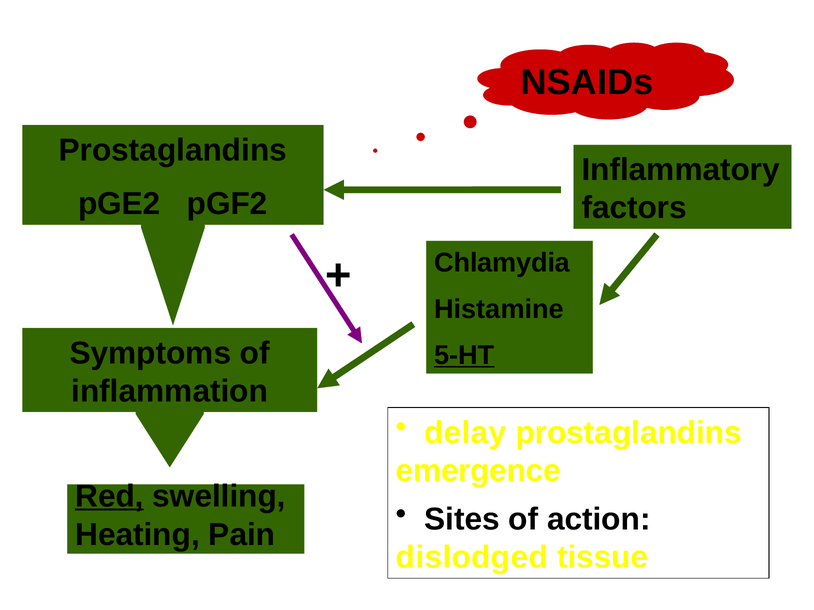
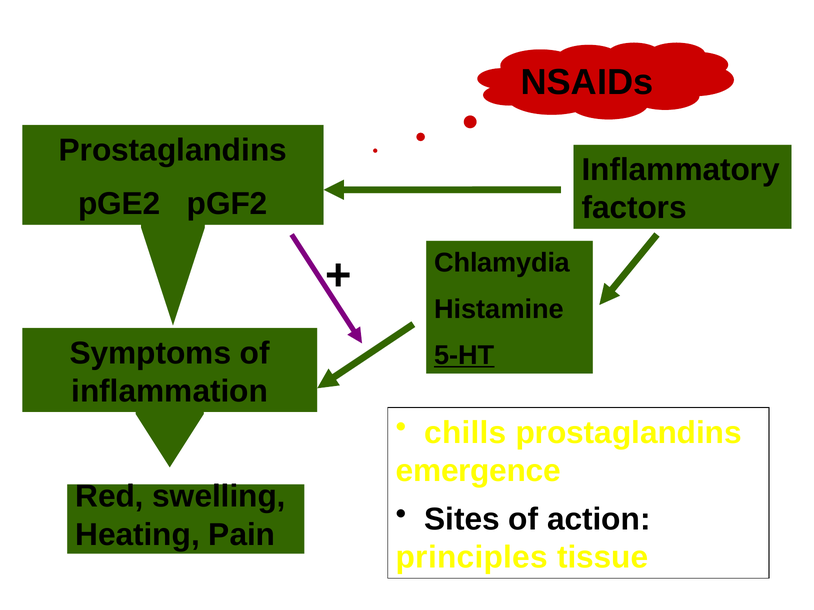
delay: delay -> chills (465, 433)
Red underline: present -> none (109, 496)
dislodged: dislodged -> principles (472, 558)
